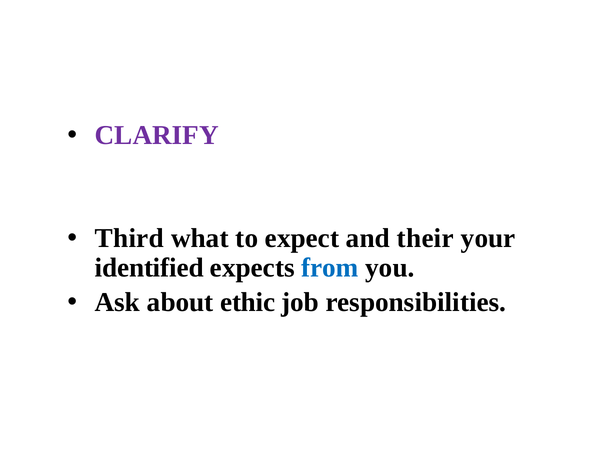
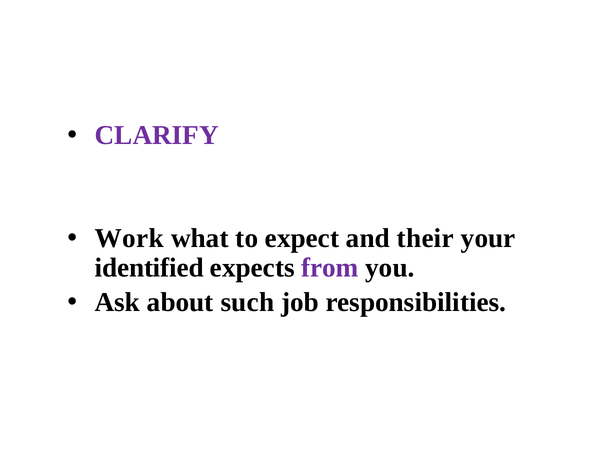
Third: Third -> Work (129, 238)
from colour: blue -> purple (330, 268)
ethic: ethic -> such (247, 302)
